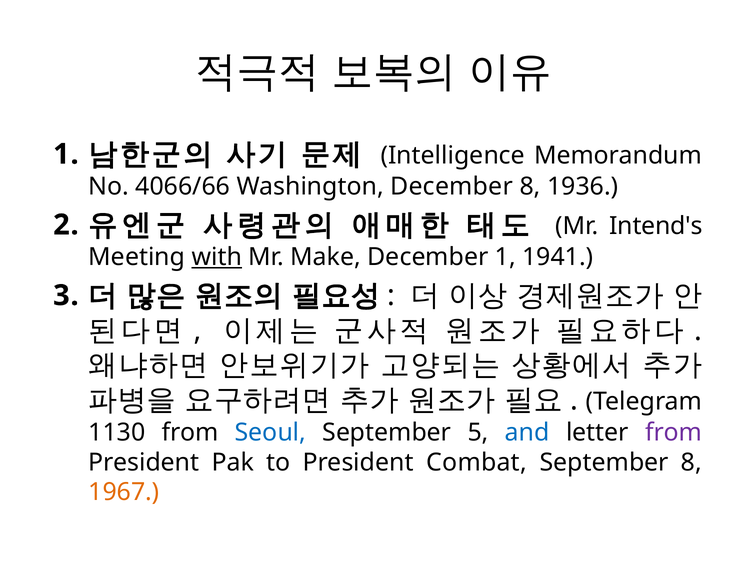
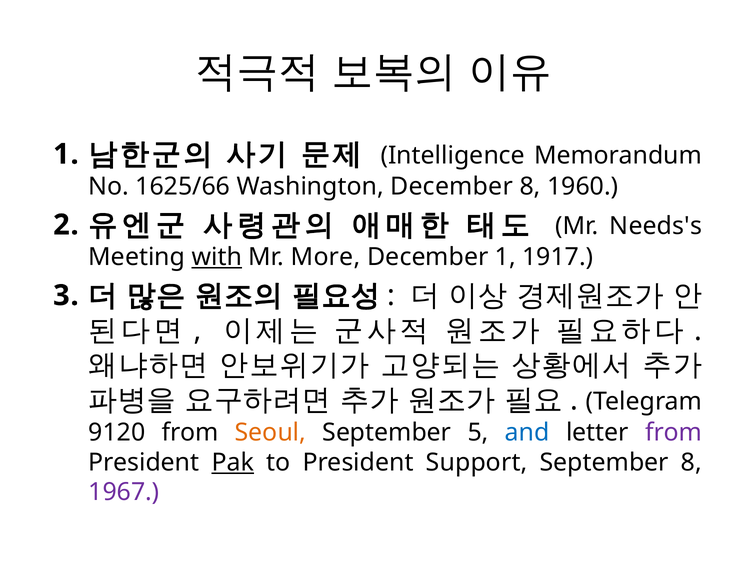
4066/66: 4066/66 -> 1625/66 (183, 186)
1936: 1936 -> 1960 (583, 186)
Intend's: Intend's -> Needs's (656, 226)
Make: Make -> More (326, 257)
1941: 1941 -> 1917 (558, 257)
1130: 1130 -> 9120 (117, 432)
Seoul colour: blue -> orange (270, 432)
Pak underline: none -> present (233, 462)
Combat: Combat -> Support (477, 462)
1967 colour: orange -> purple (124, 492)
